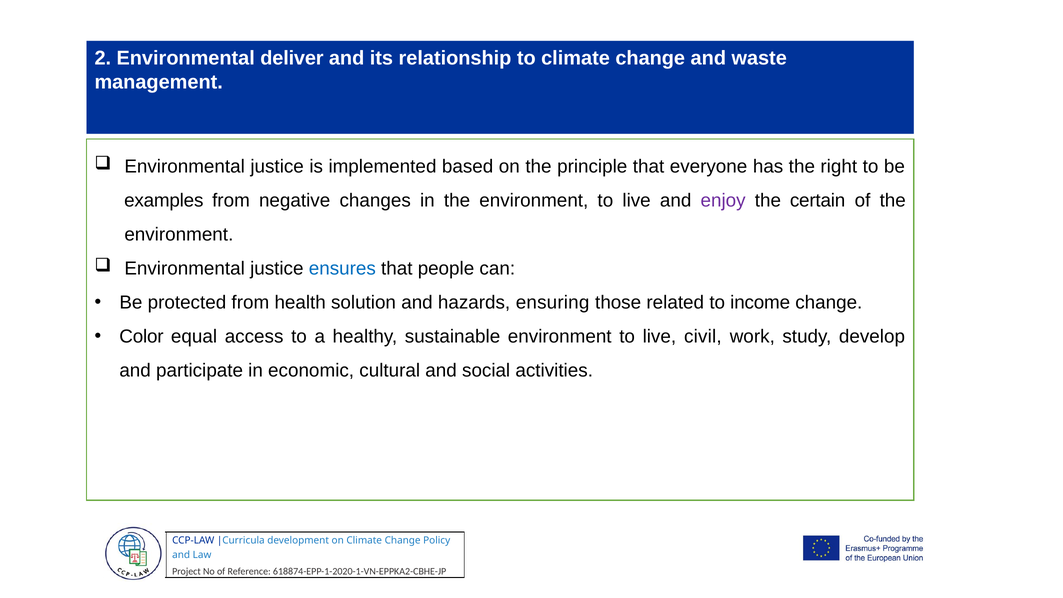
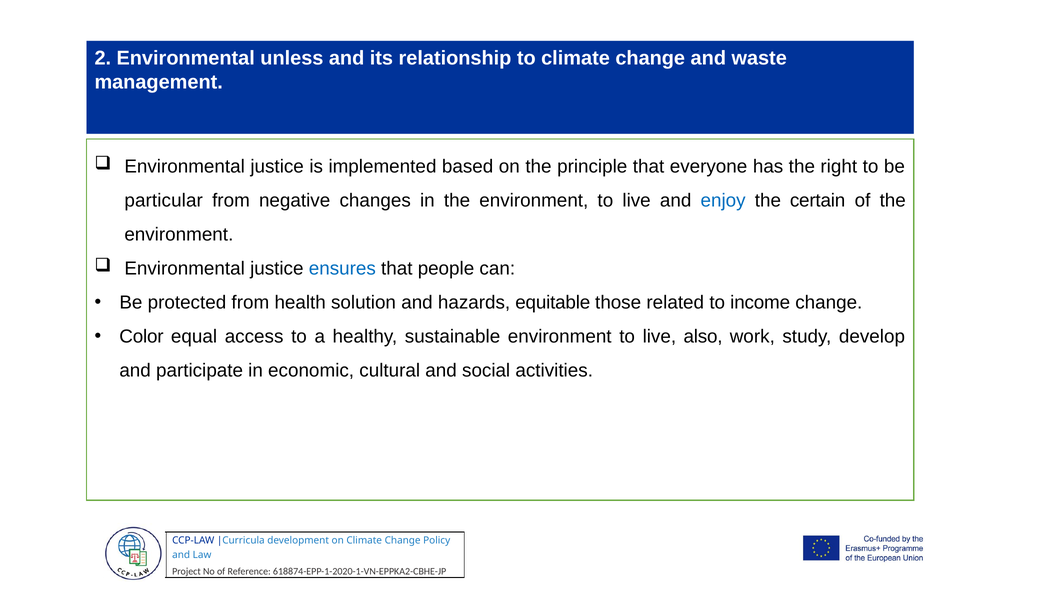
deliver: deliver -> unless (292, 58)
examples: examples -> particular (164, 201)
enjoy colour: purple -> blue (723, 201)
ensuring: ensuring -> equitable (553, 302)
civil: civil -> also (703, 336)
